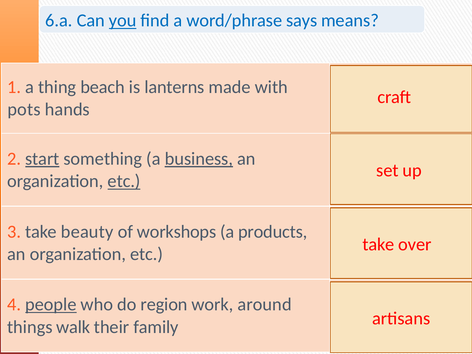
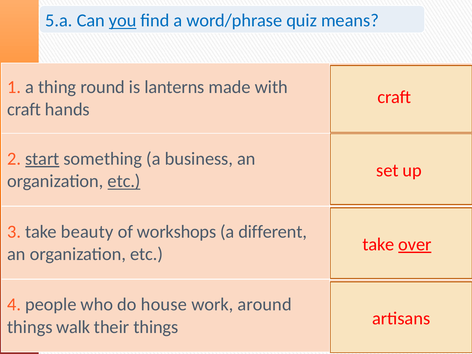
6.a: 6.a -> 5.a (59, 20)
says: says -> quiz (302, 20)
beach: beach -> round (103, 87)
pots: pots -> craft (24, 110)
business underline: present -> none (199, 159)
products: products -> different (273, 232)
over underline: none -> present (415, 244)
people underline: present -> none (51, 305)
region: region -> house (164, 305)
their family: family -> things (156, 327)
